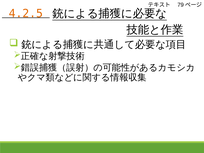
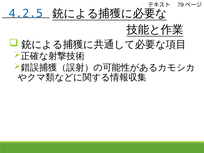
4.2.5 colour: orange -> blue (26, 13)
